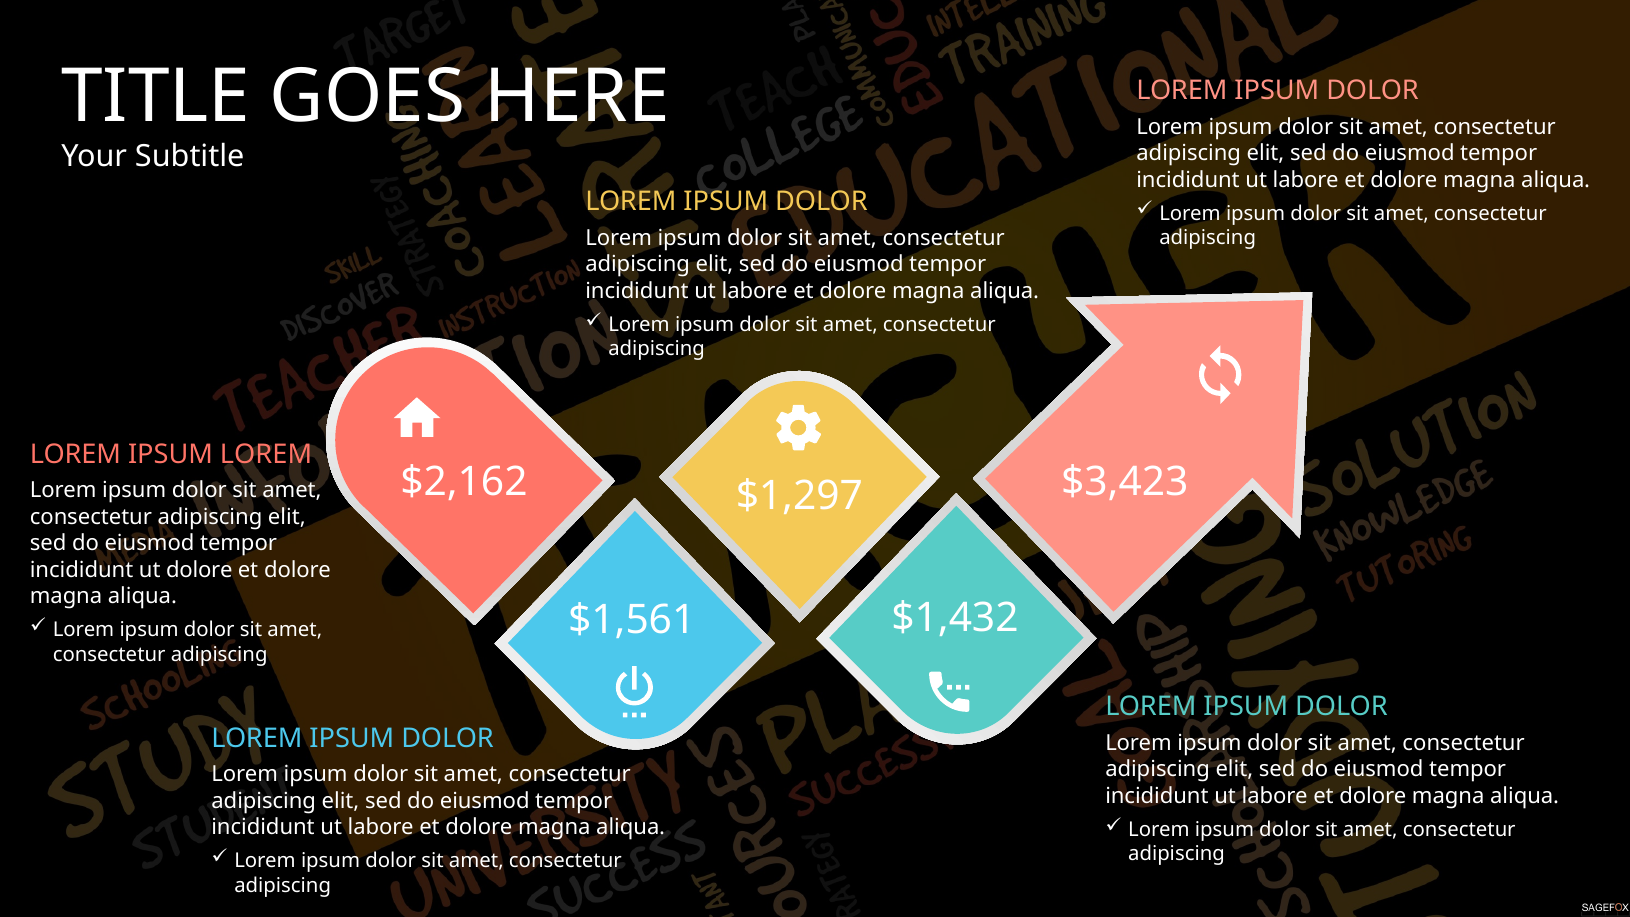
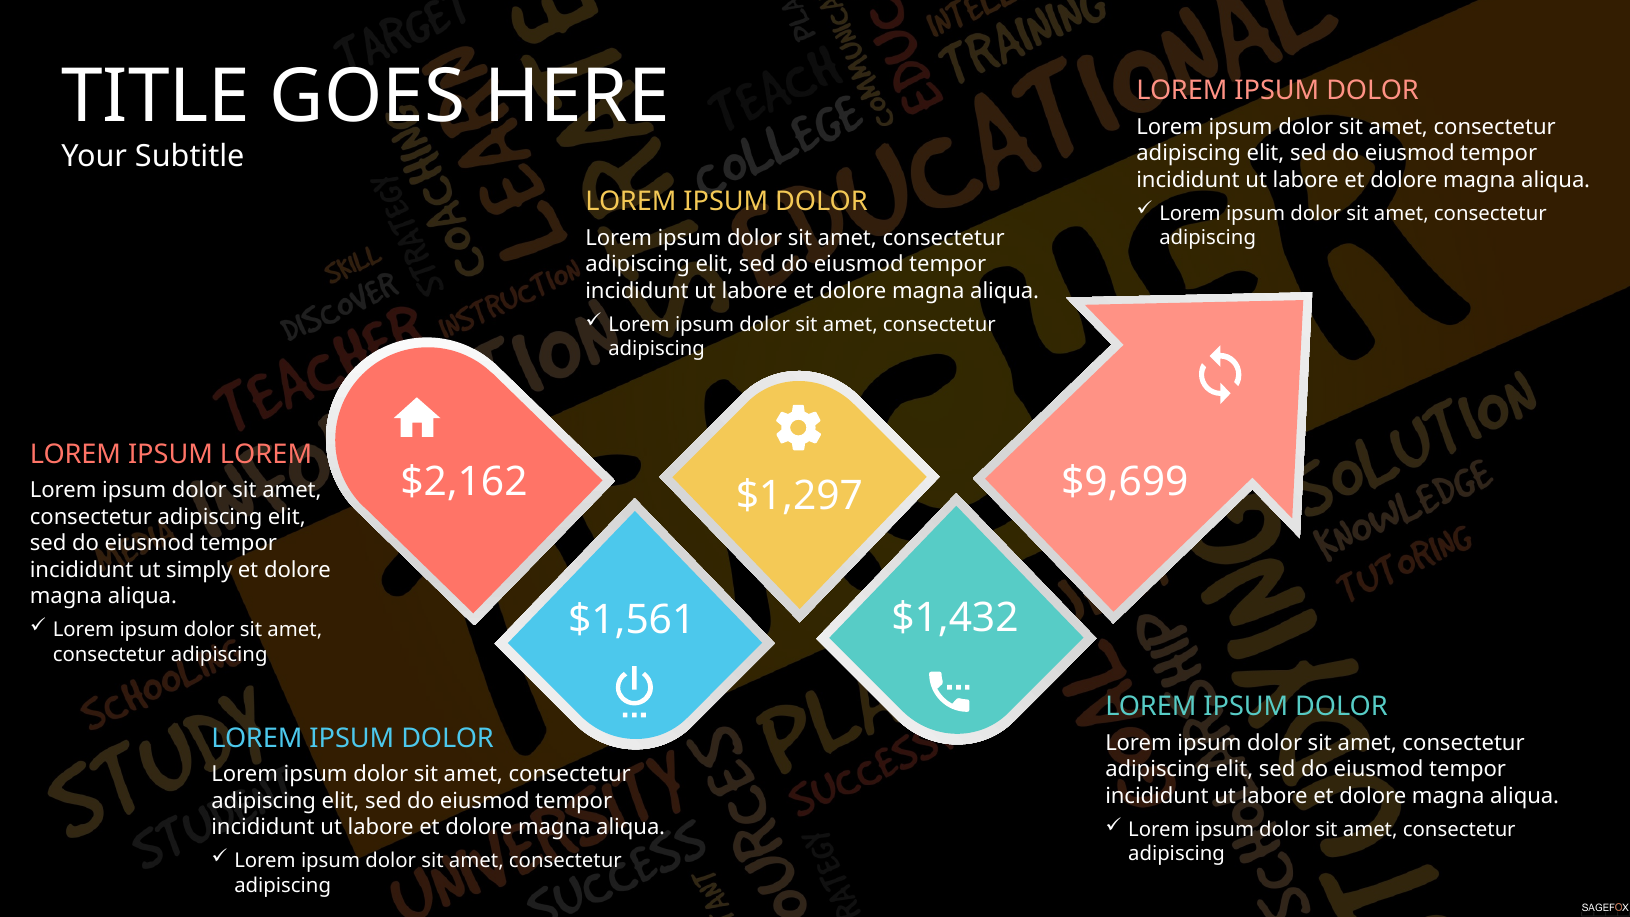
$3,423: $3,423 -> $9,699 (1125, 482)
ut dolore: dolore -> simply (199, 570)
